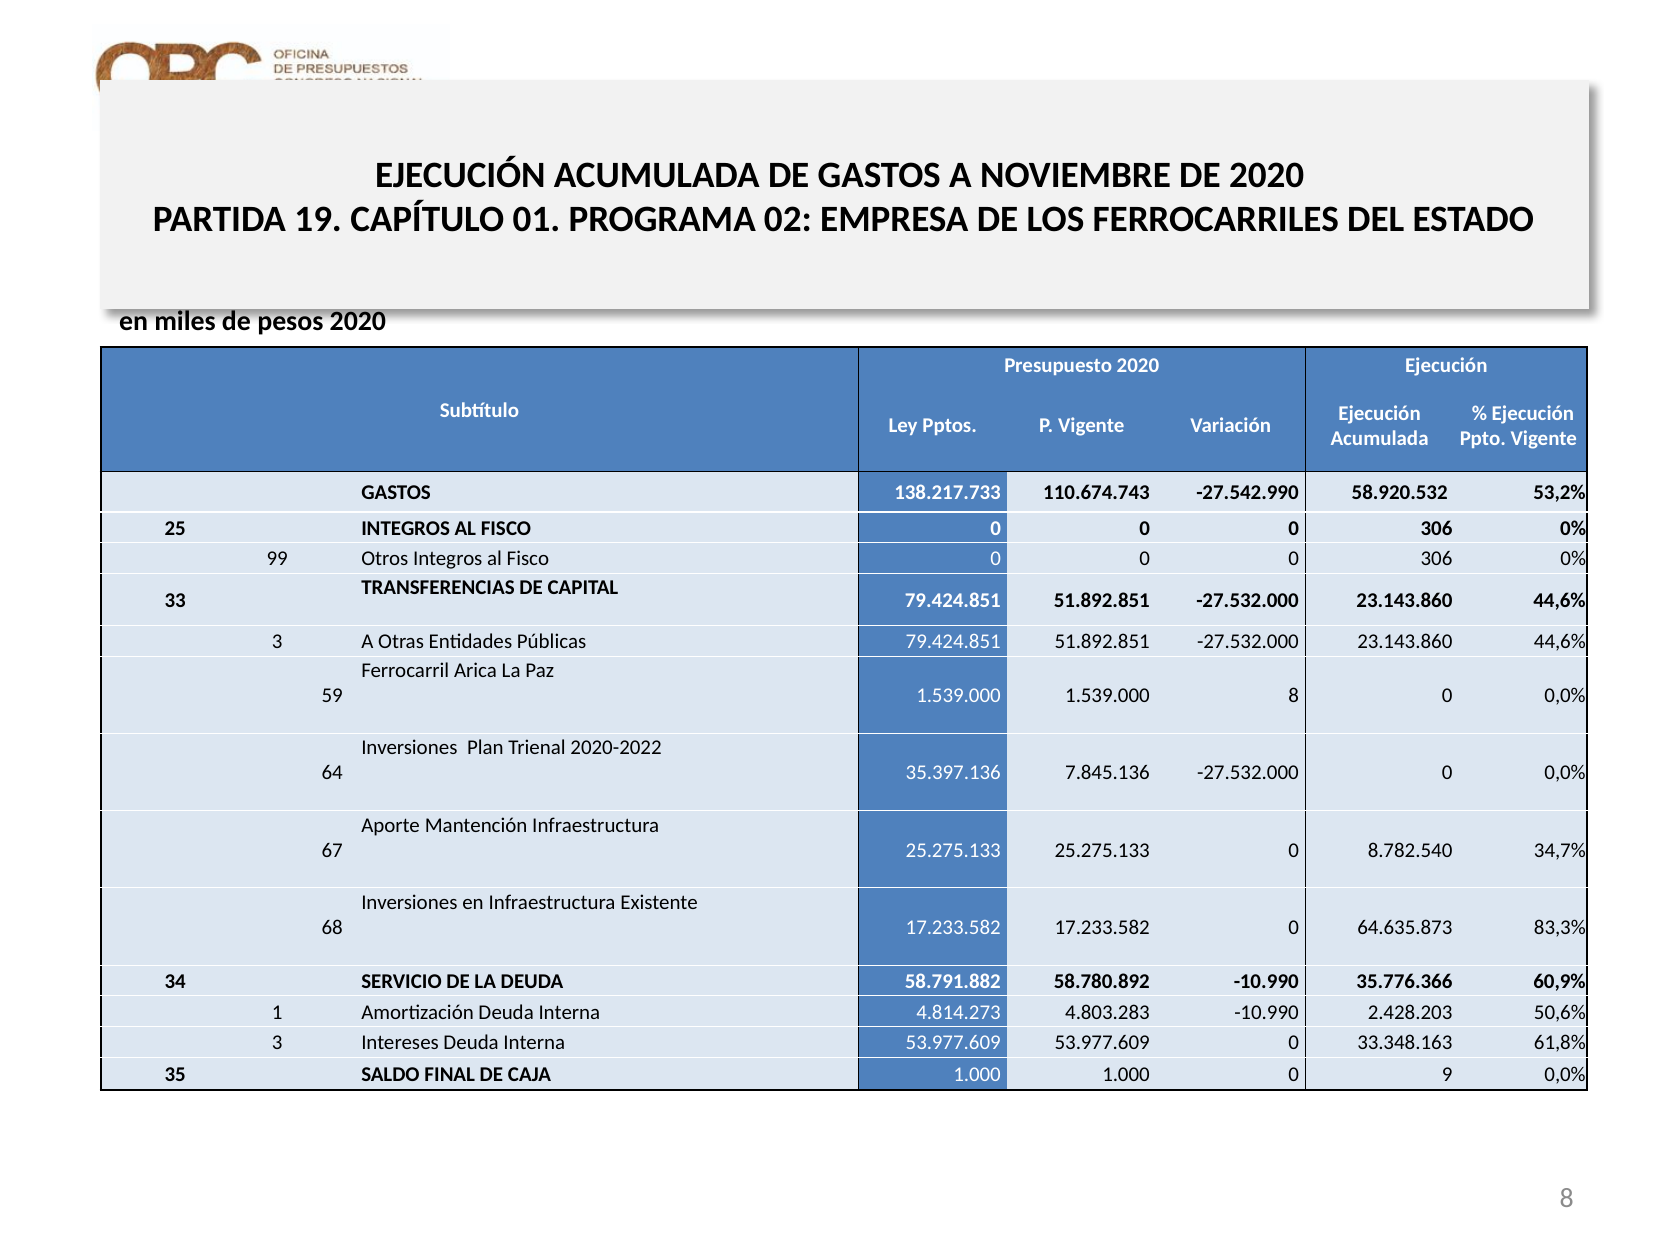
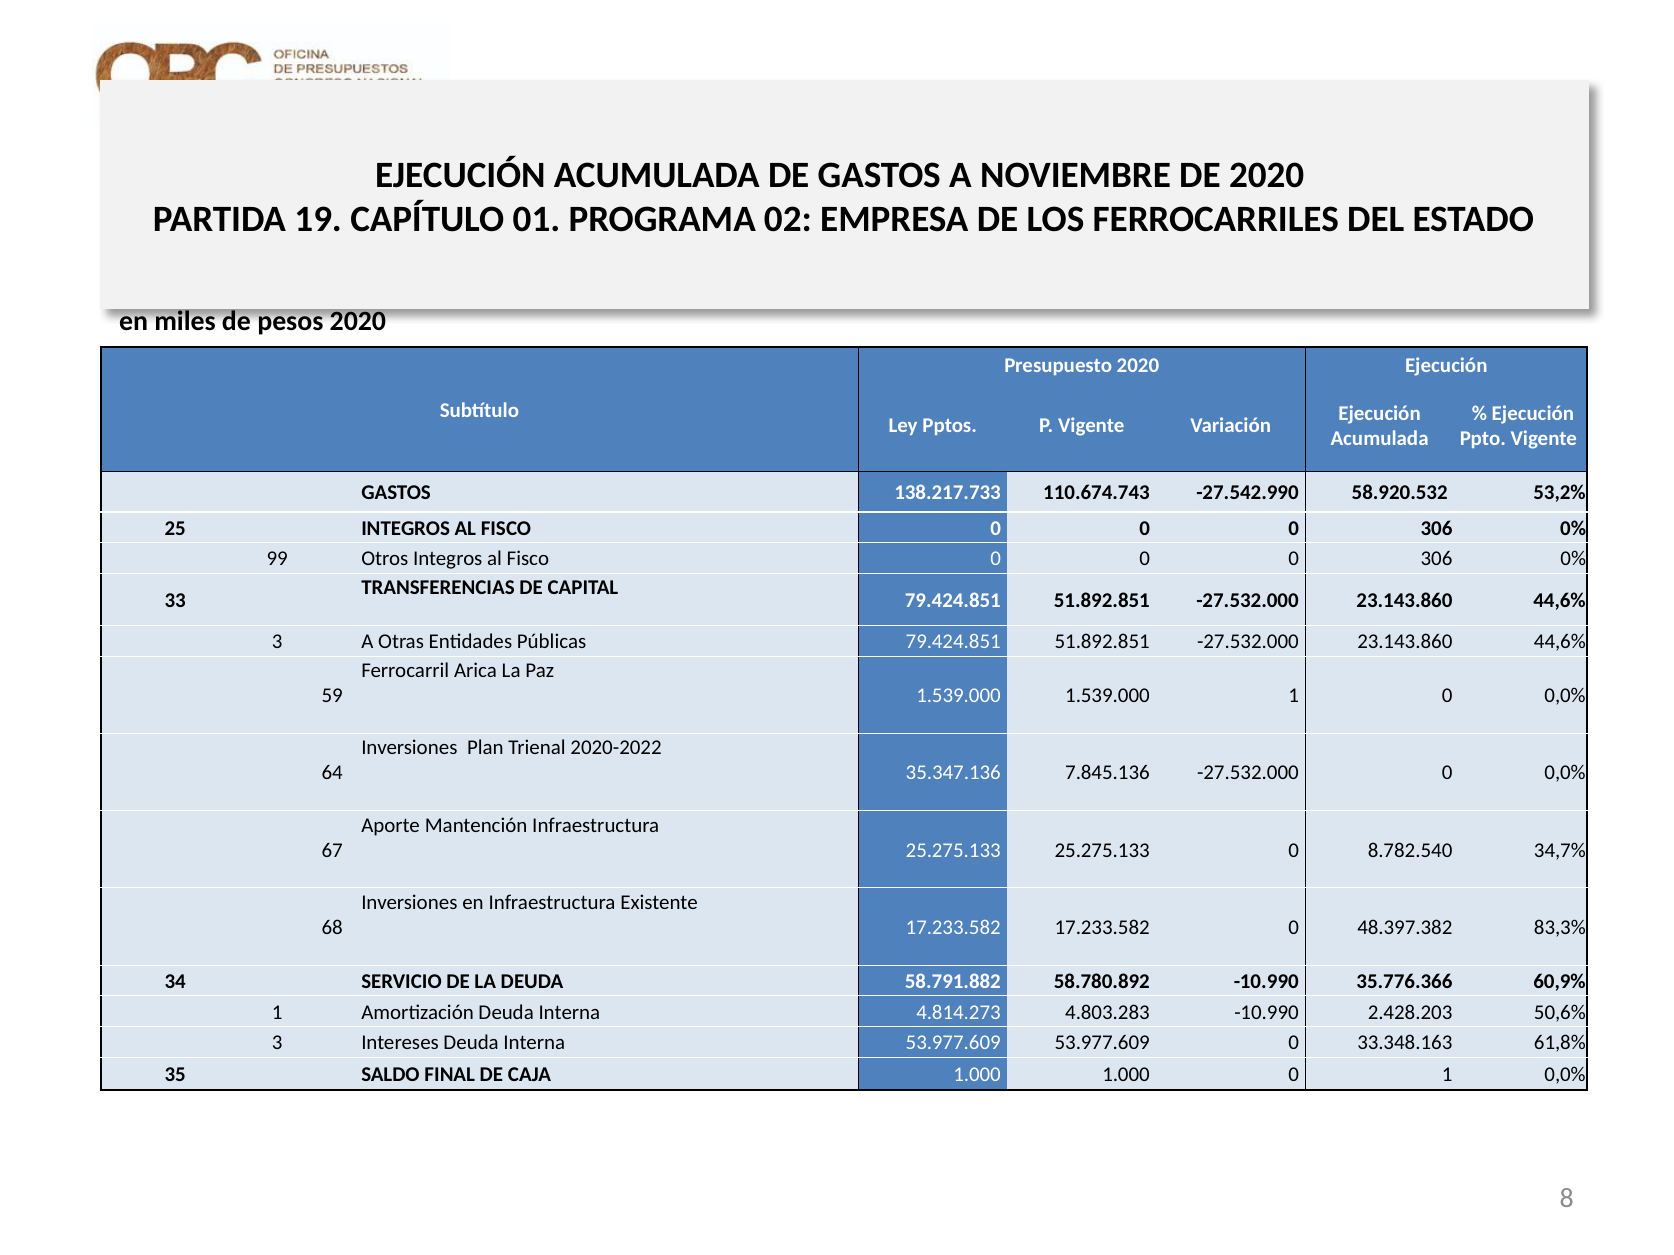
1.539.000 8: 8 -> 1 (1294, 696)
35.397.136: 35.397.136 -> 35.347.136 (953, 773)
64.635.873: 64.635.873 -> 48.397.382 (1405, 928)
0 9: 9 -> 1 (1447, 1075)
